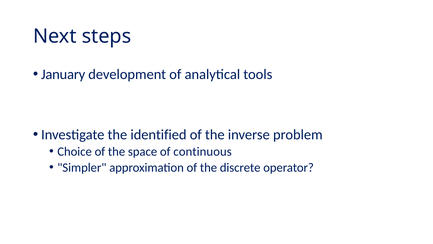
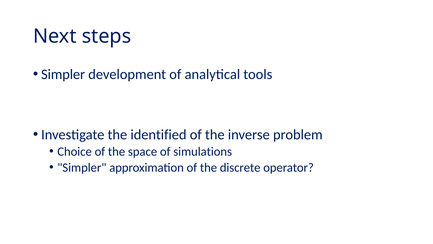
January: January -> Simpler (63, 74)
continuous: continuous -> simulations (203, 151)
